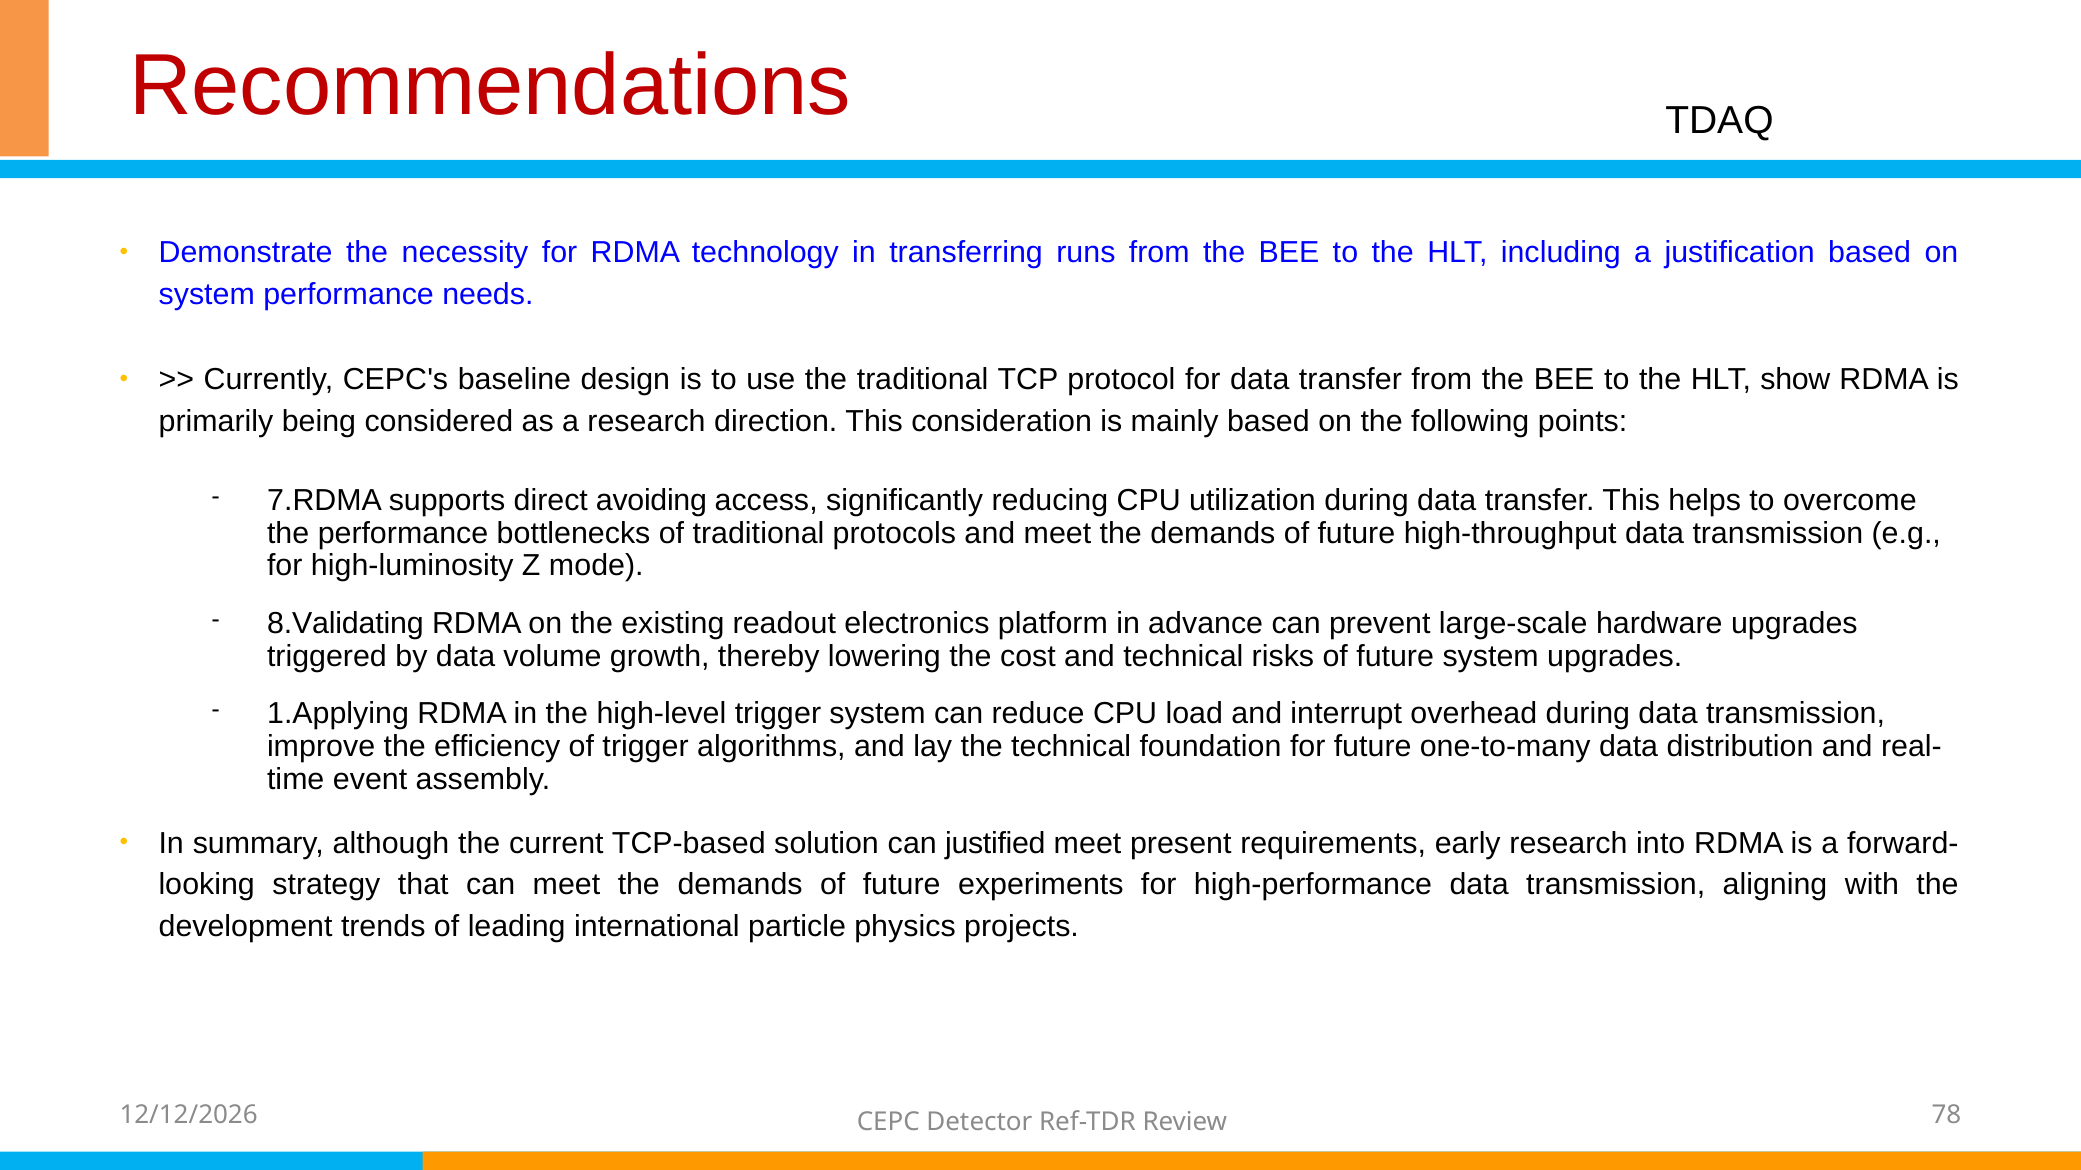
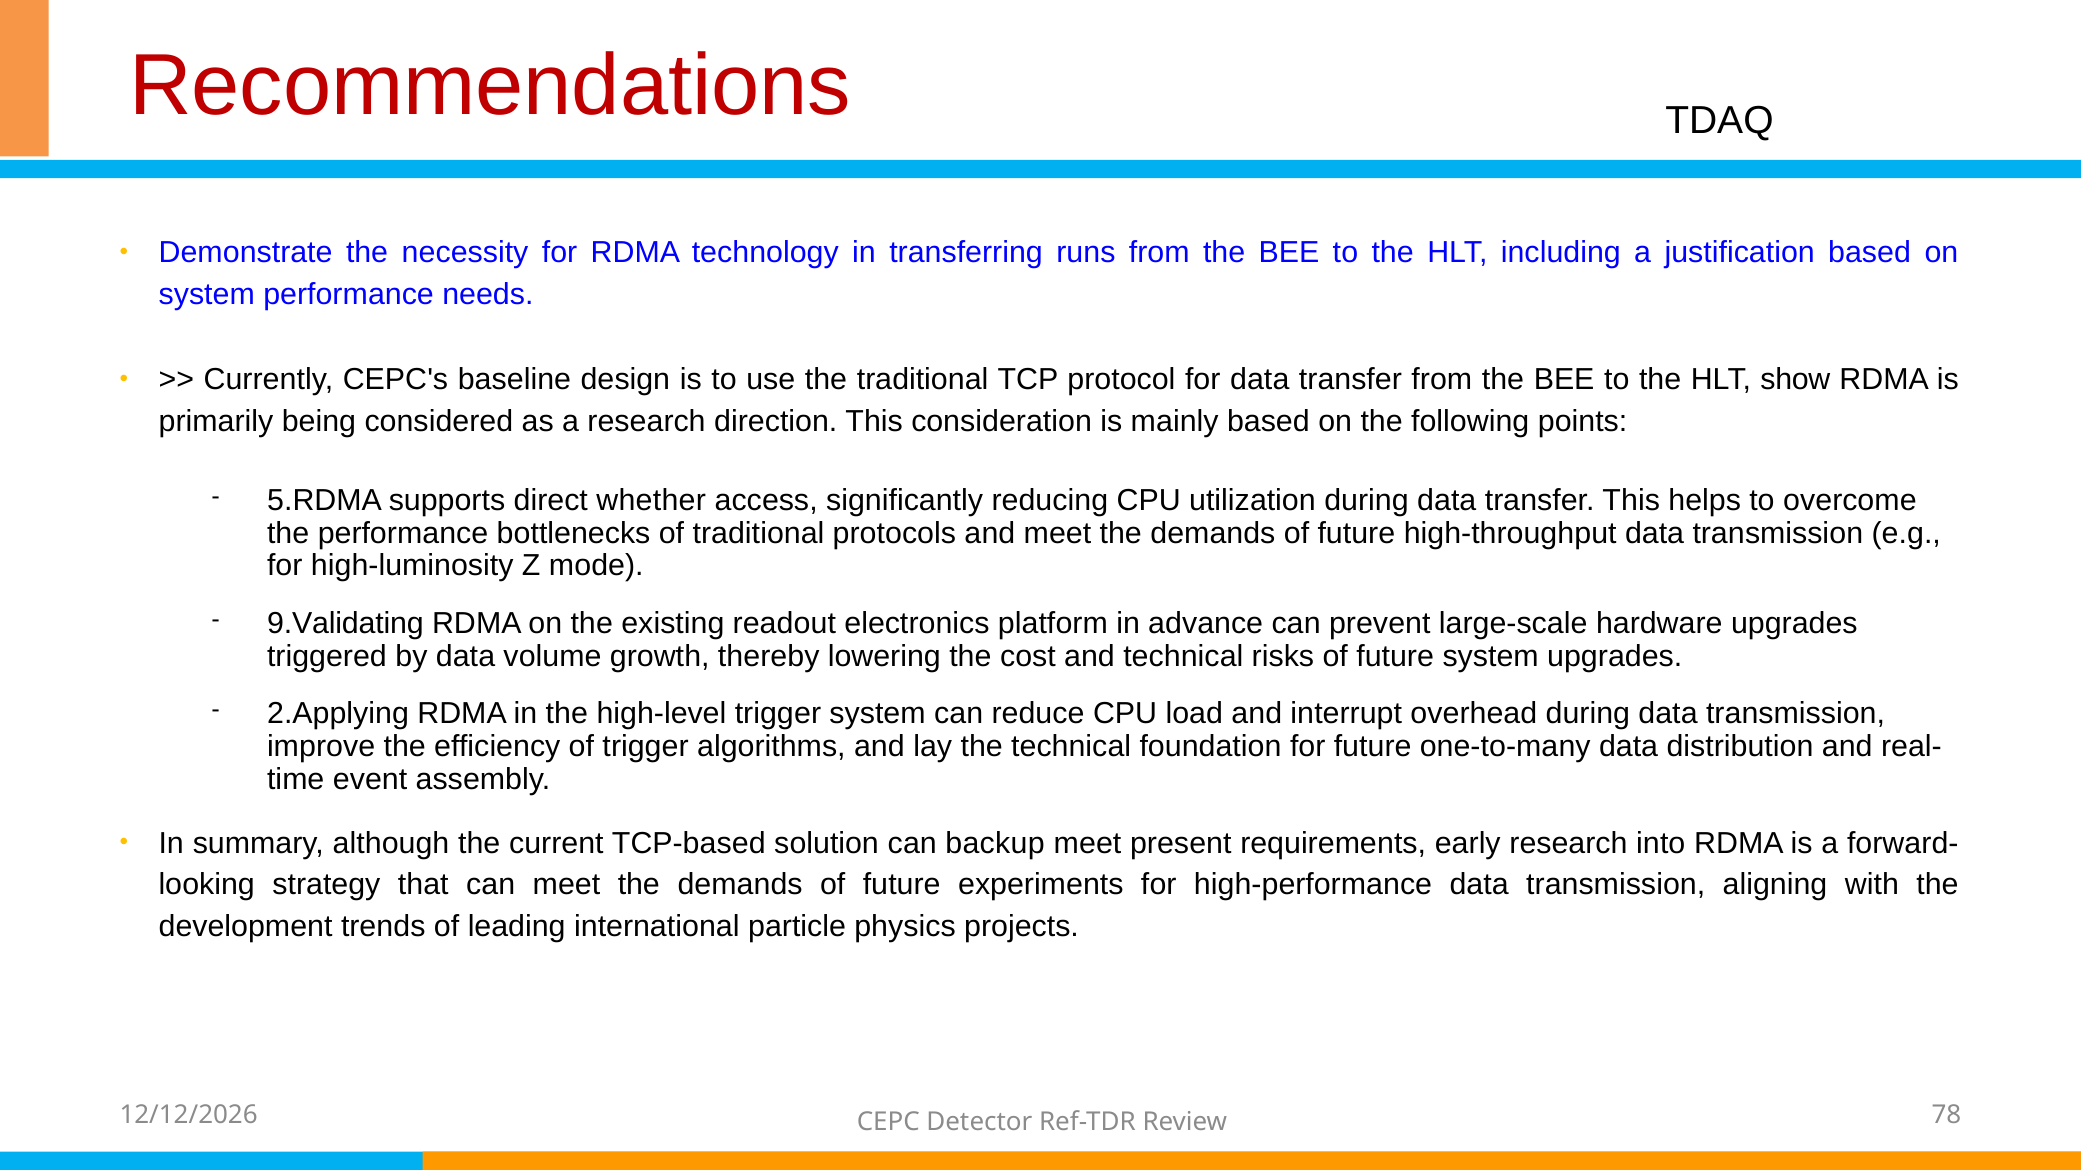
7.RDMA: 7.RDMA -> 5.RDMA (325, 501)
avoiding: avoiding -> whether (651, 501)
8.Validating: 8.Validating -> 9.Validating (345, 624)
1.Applying: 1.Applying -> 2.Applying (338, 714)
justified: justified -> backup (995, 843)
